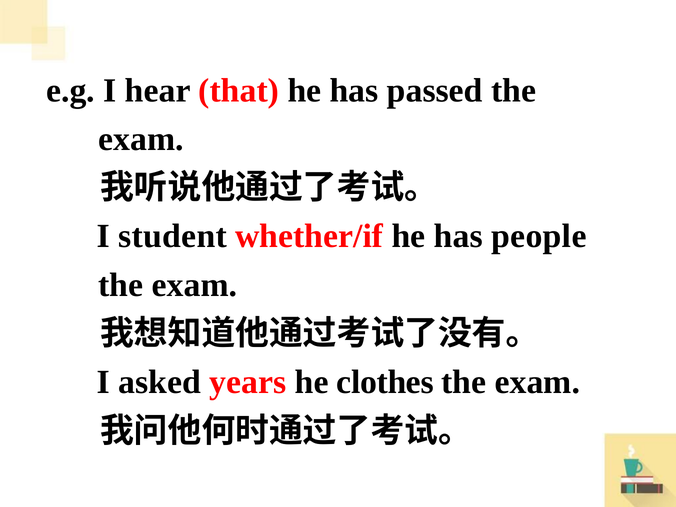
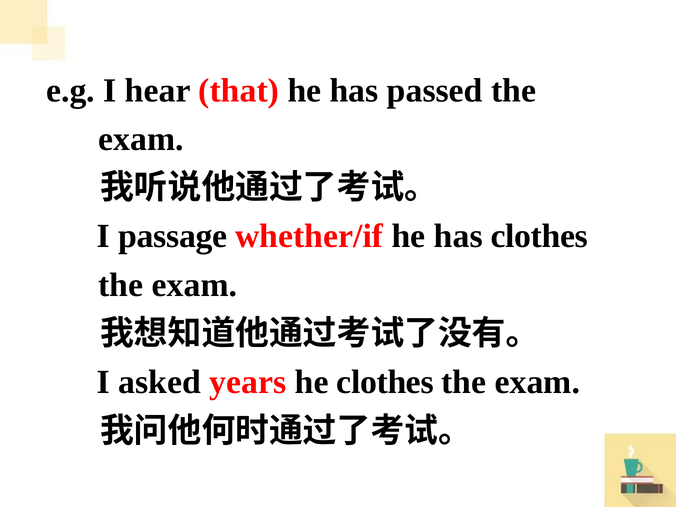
student: student -> passage (173, 236)
has people: people -> clothes (539, 236)
